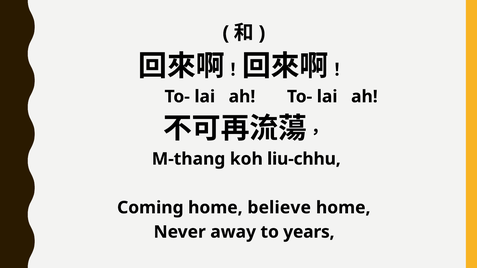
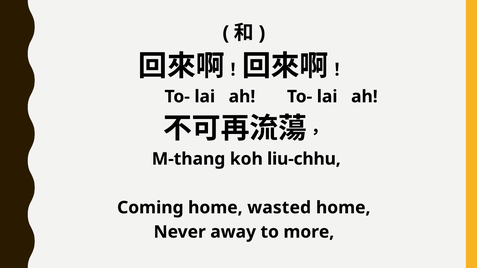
believe: believe -> wasted (279, 208)
years: years -> more (309, 232)
